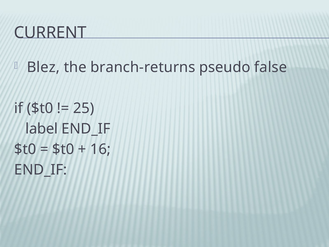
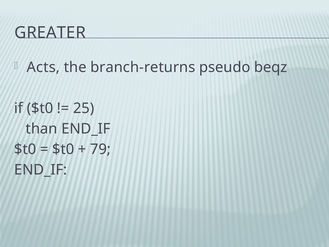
CURRENT: CURRENT -> GREATER (50, 33)
Blez: Blez -> Acts (43, 67)
false: false -> beqz (271, 67)
label: label -> than (42, 129)
16: 16 -> 79 (100, 149)
